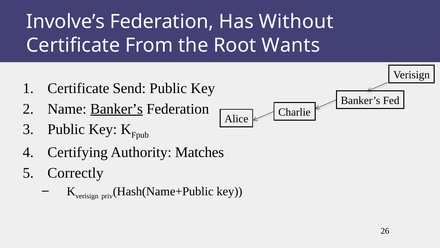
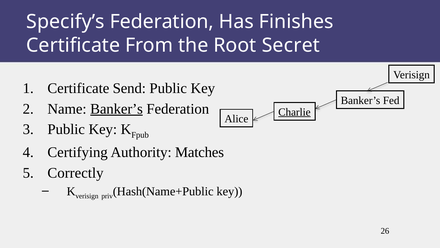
Involve’s: Involve’s -> Specify’s (65, 22)
Without: Without -> Finishes (296, 22)
Wants: Wants -> Secret (291, 45)
Charlie underline: none -> present (294, 112)
